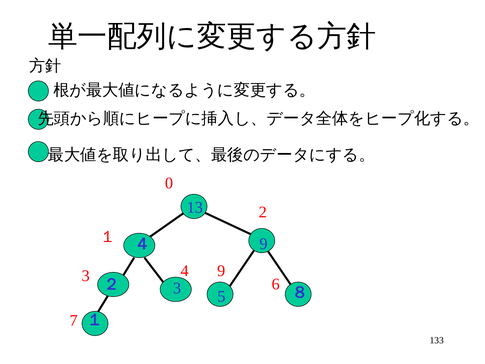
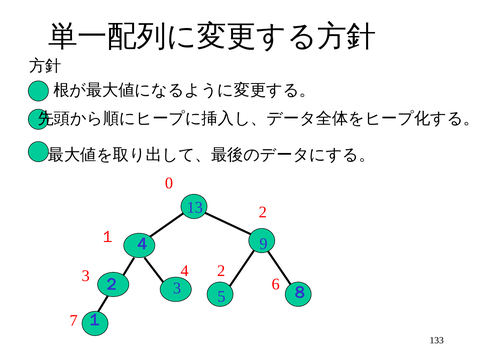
4 9: 9 -> 2 (221, 271)
